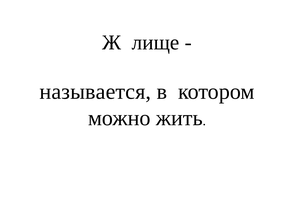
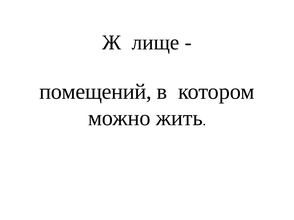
называется: называется -> помещений (95, 92)
